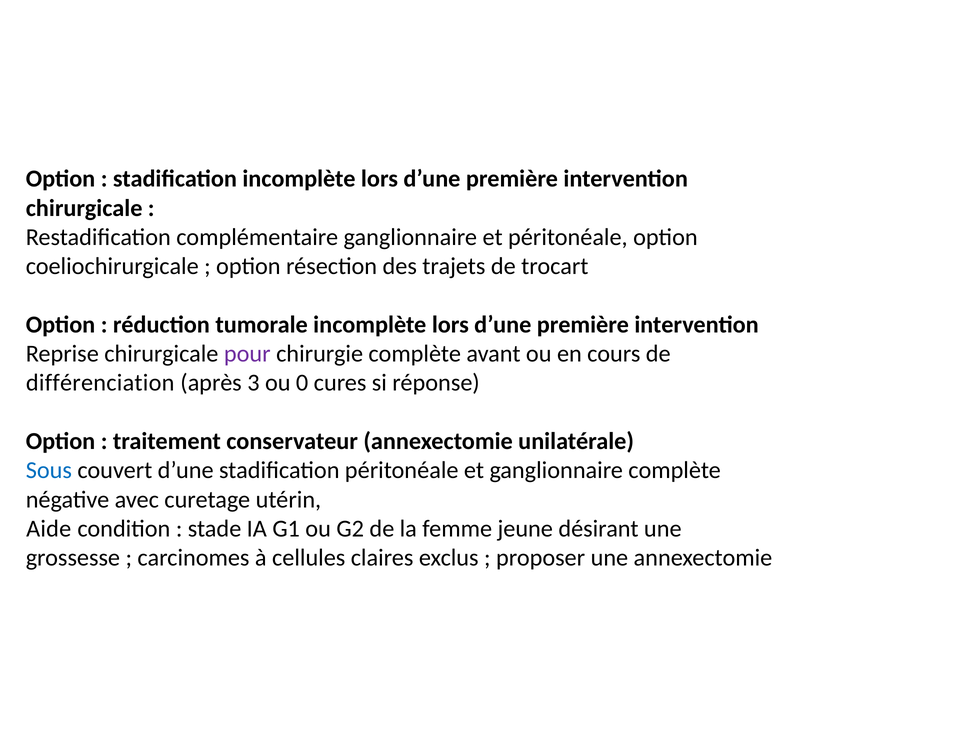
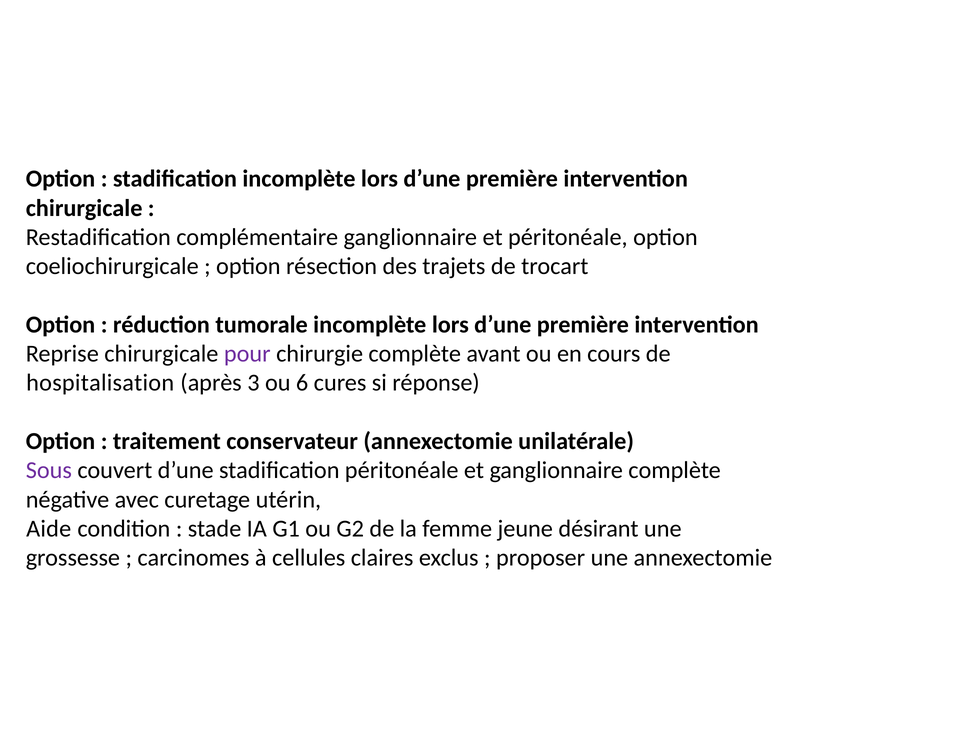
différenciation: différenciation -> hospitalisation (100, 383)
0: 0 -> 6 (302, 383)
Sous colour: blue -> purple (49, 470)
